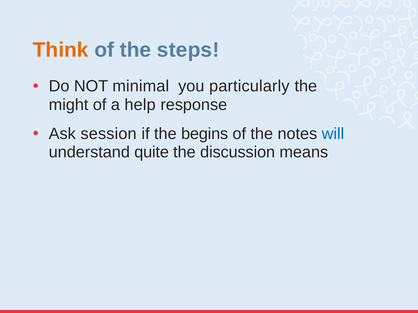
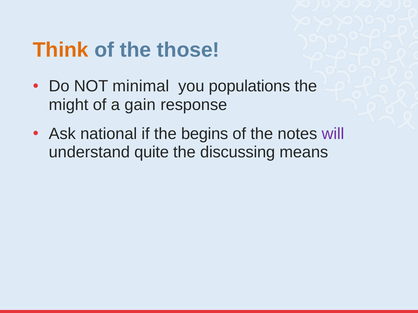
steps: steps -> those (188, 50)
particularly: particularly -> populations (250, 86)
help: help -> gain (140, 105)
session: session -> national (109, 134)
will colour: blue -> purple (333, 134)
discussion: discussion -> discussing (238, 152)
